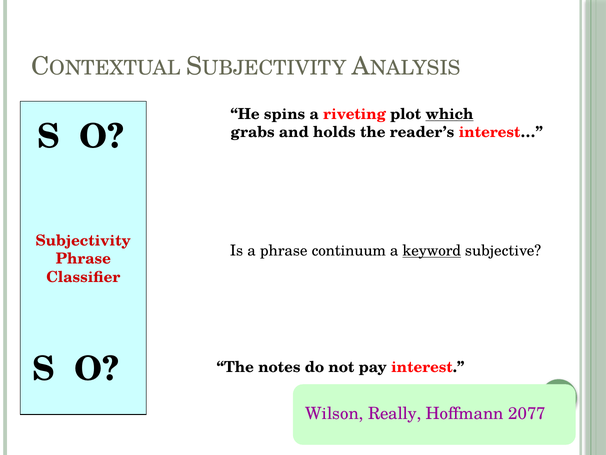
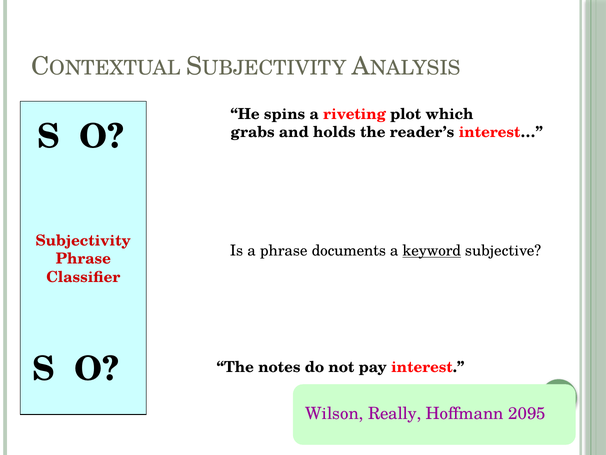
which underline: present -> none (449, 114)
continuum: continuum -> documents (349, 250)
2077: 2077 -> 2095 (527, 413)
